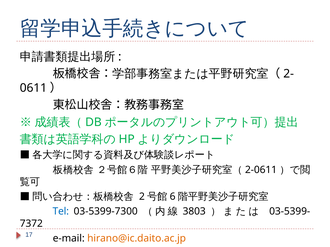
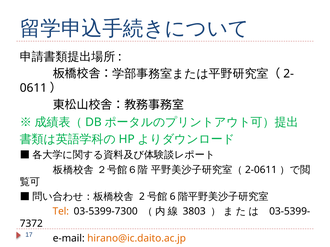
Tel colour: blue -> orange (61, 212)
